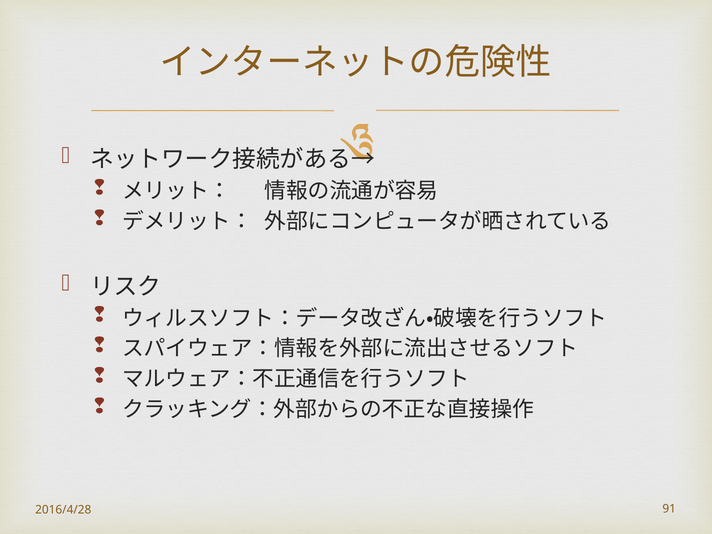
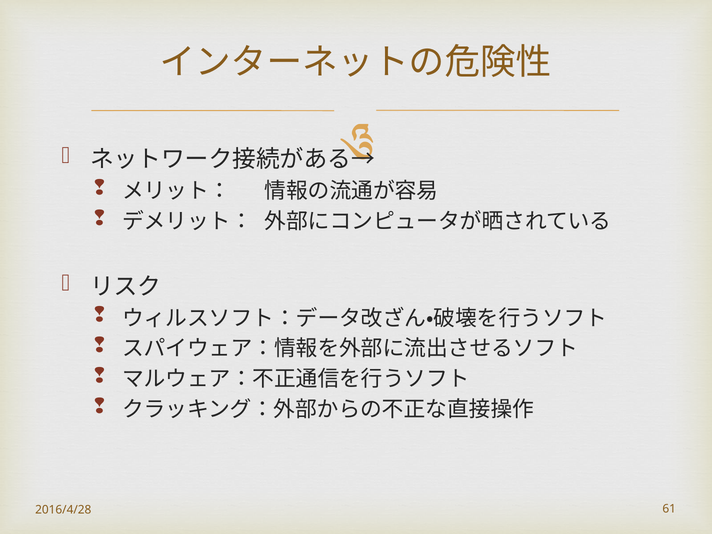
91: 91 -> 61 (669, 509)
